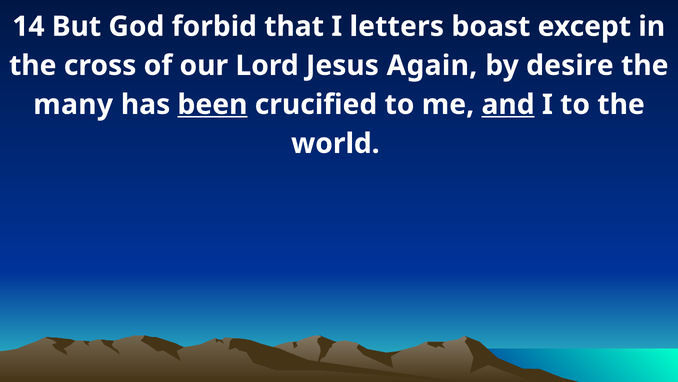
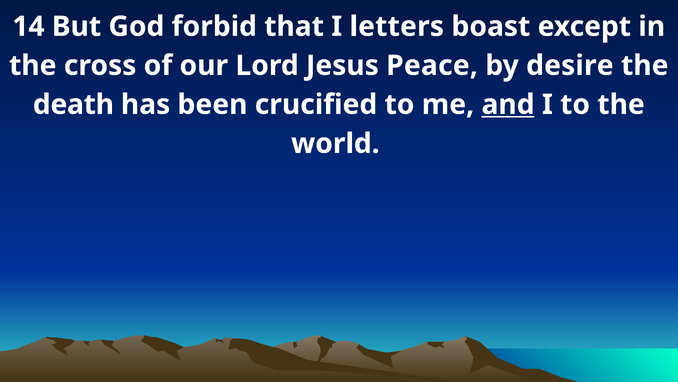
Again: Again -> Peace (432, 65)
many: many -> death (73, 104)
been underline: present -> none (212, 104)
